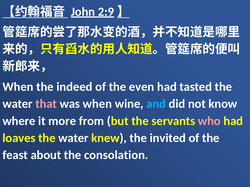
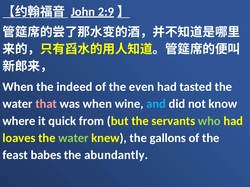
more: more -> quick (62, 121)
who colour: pink -> light green (209, 121)
water colour: white -> light green (73, 138)
invited: invited -> gallons (168, 138)
about: about -> babes (46, 155)
consolation: consolation -> abundantly (116, 155)
